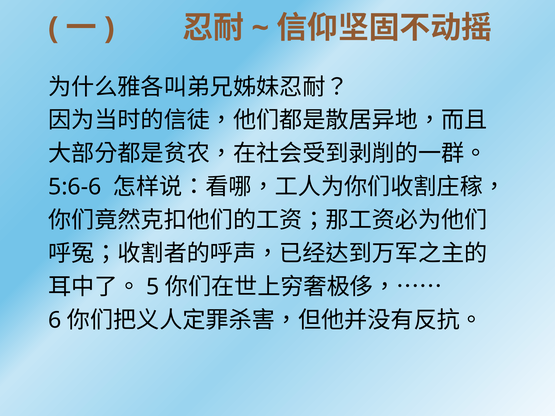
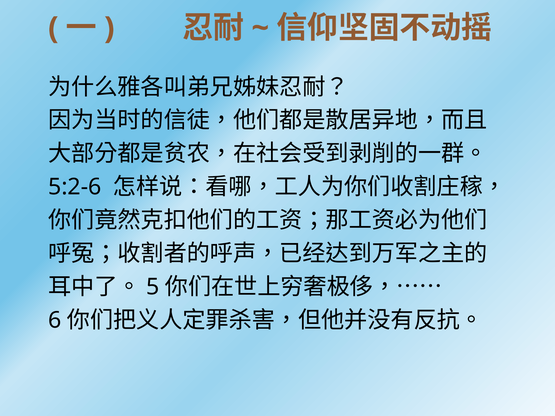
5:6-6: 5:6-6 -> 5:2-6 (75, 187)
